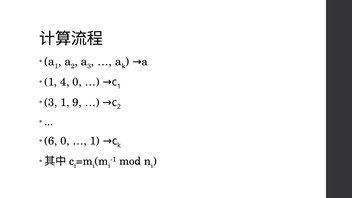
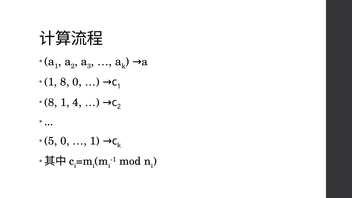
1 4: 4 -> 8 (65, 82)
3: 3 -> 8 (51, 102)
9: 9 -> 4 (77, 102)
6: 6 -> 5 (51, 141)
